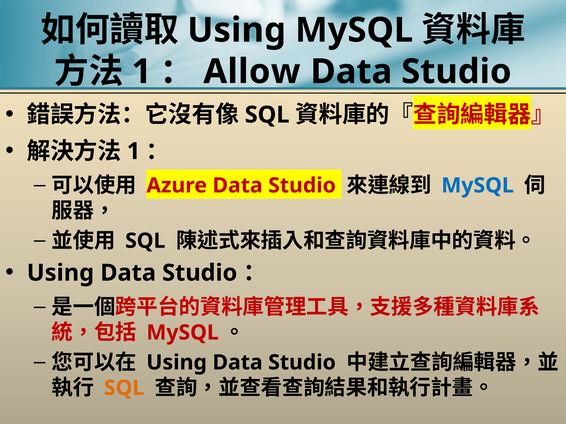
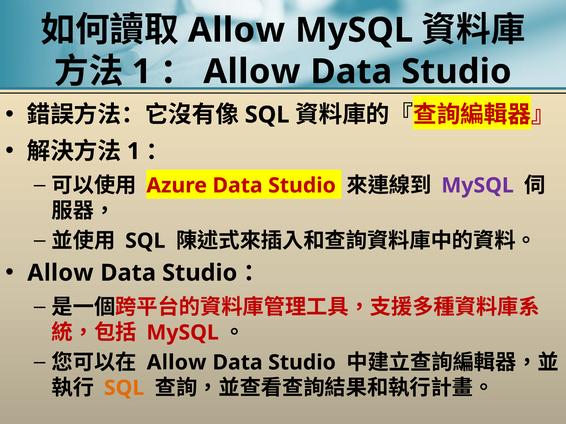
Using: Using -> Allow (237, 30)
MySQL colour: blue -> purple (478, 186)
Using: Using -> Allow (60, 273)
Using: Using -> Allow (177, 363)
